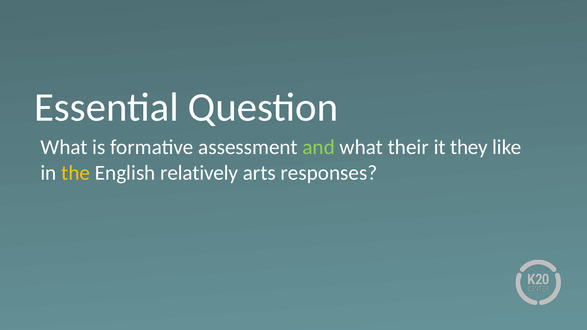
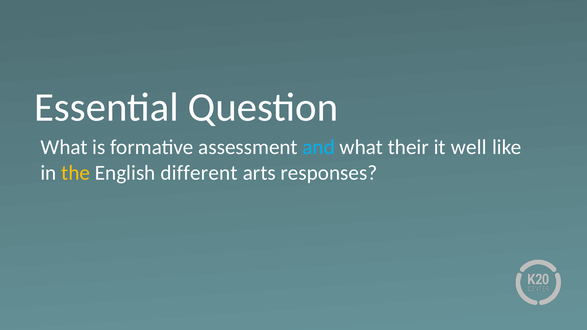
and colour: light green -> light blue (319, 147)
they: they -> well (469, 147)
relatively: relatively -> different (199, 173)
